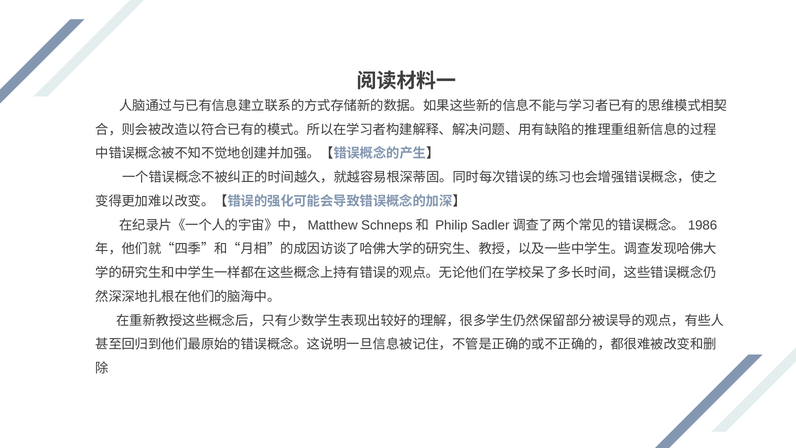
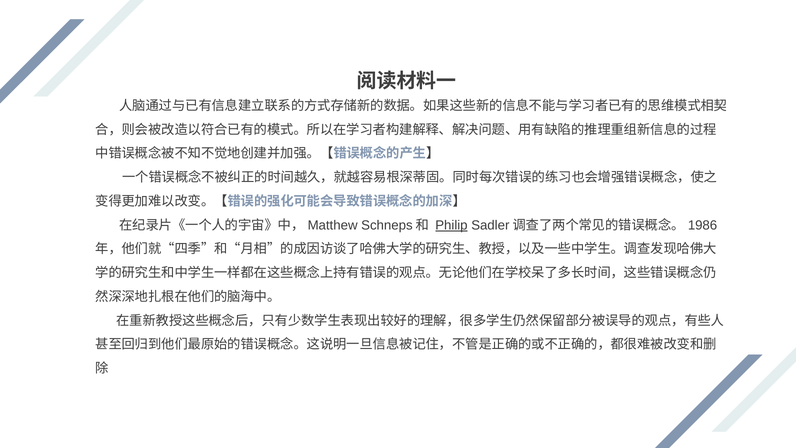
Philip underline: none -> present (451, 225)
